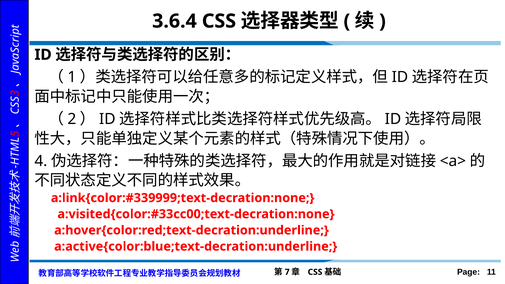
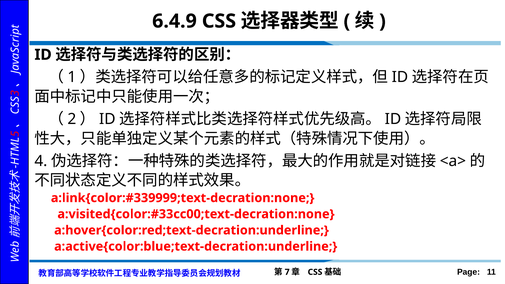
3.6.4: 3.6.4 -> 6.4.9 (174, 21)
